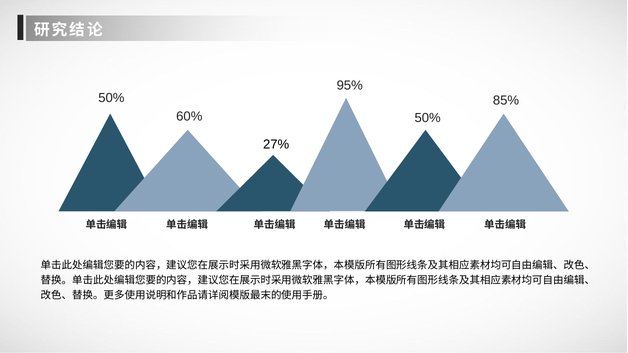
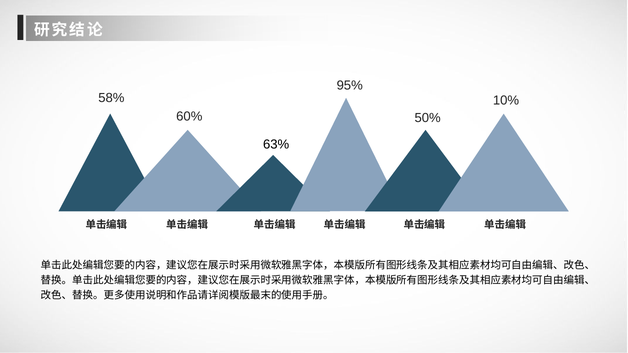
50%: 50% -> 58% (111, 98)
85%: 85% -> 10% (506, 100)
27%: 27% -> 63% (276, 144)
